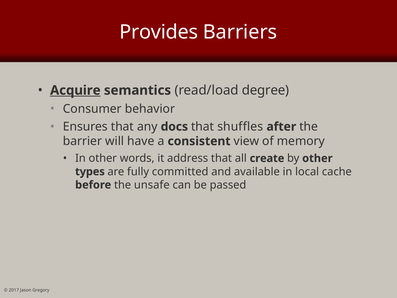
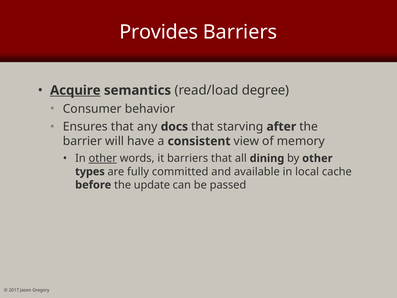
shuffles: shuffles -> starving (240, 127)
other underline: none -> present (103, 158)
it address: address -> barriers (188, 158)
create: create -> dining (267, 158)
unsafe: unsafe -> update (152, 185)
